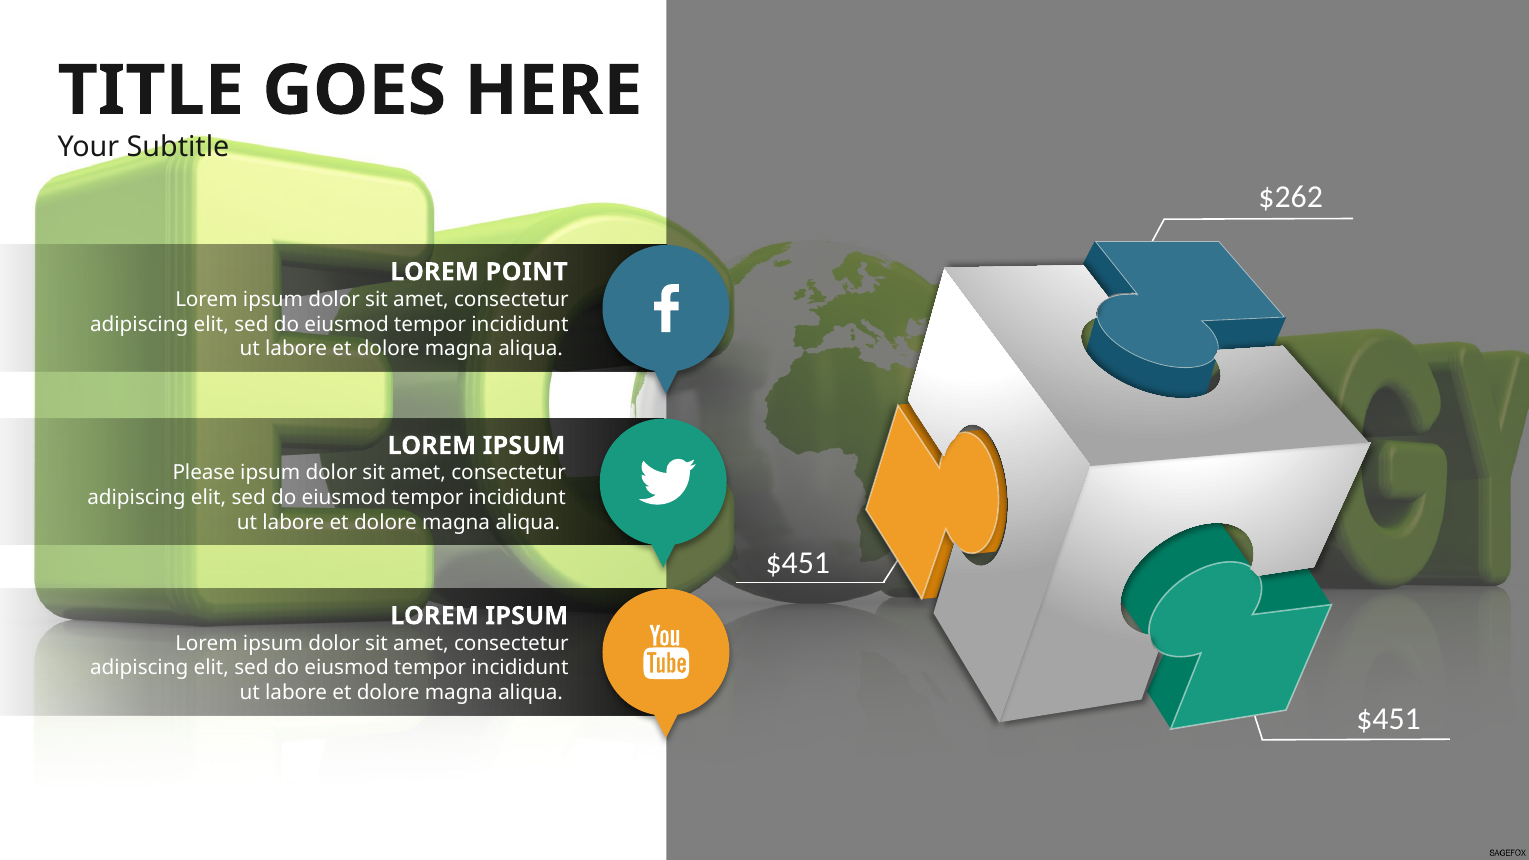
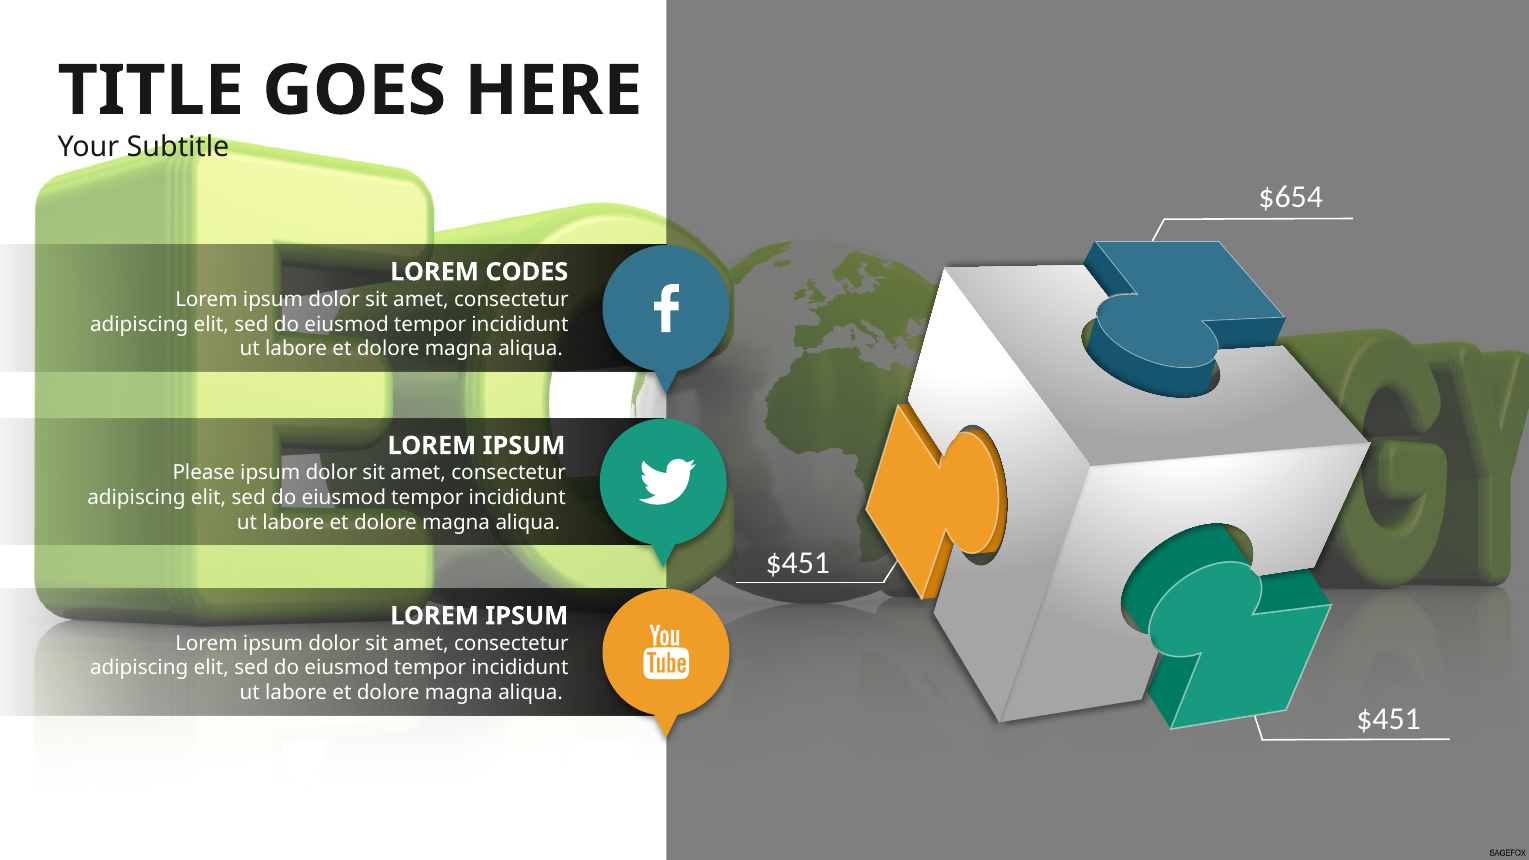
$262: $262 -> $654 (1291, 197)
POINT: POINT -> CODES (527, 272)
